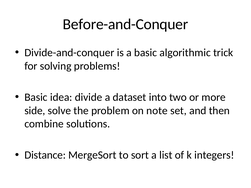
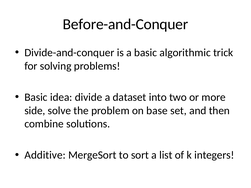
note: note -> base (157, 111)
Distance: Distance -> Additive (45, 155)
